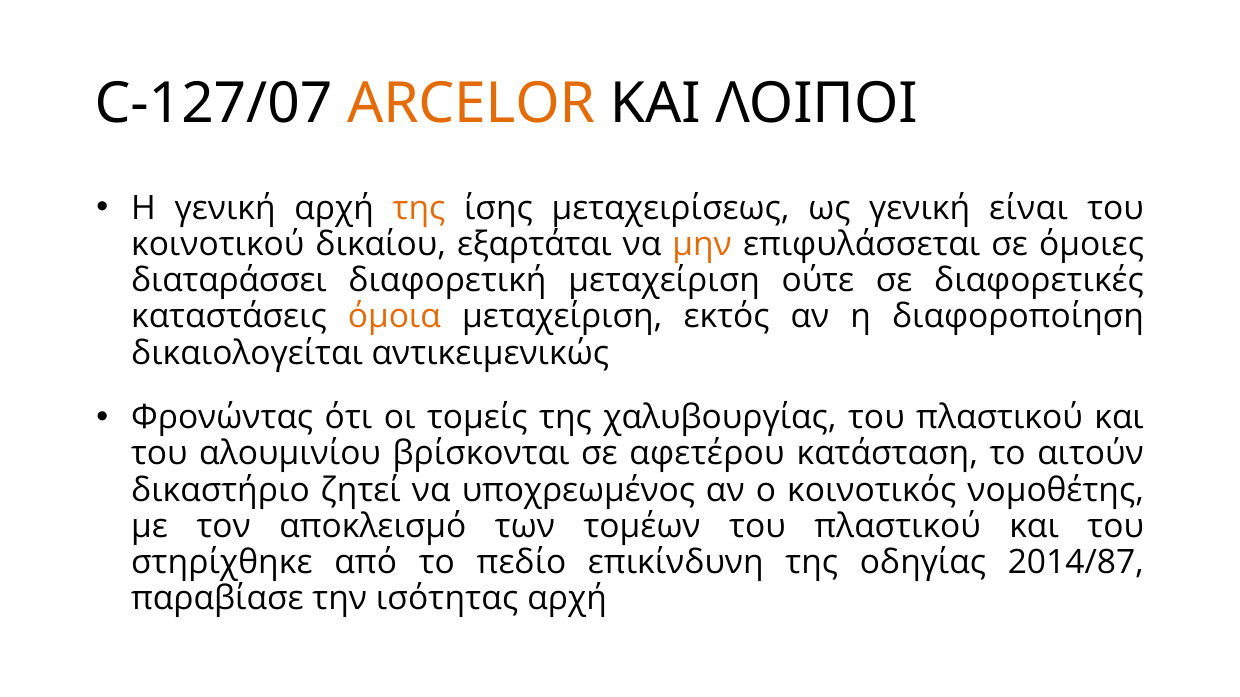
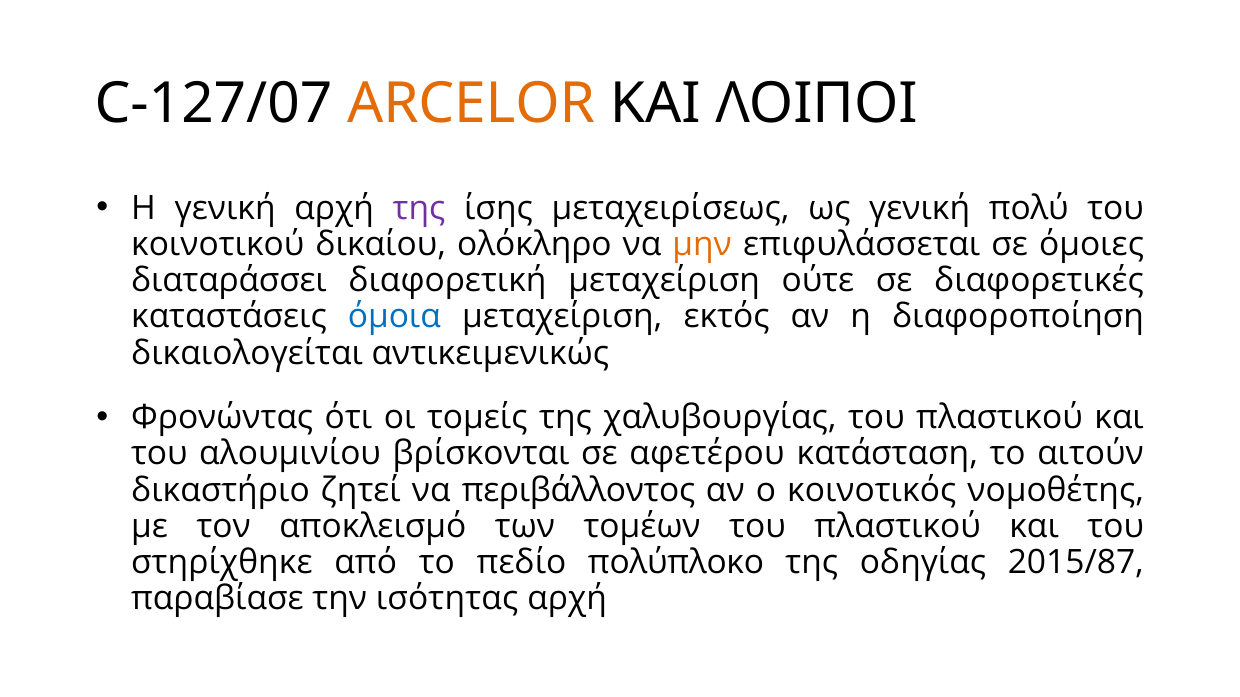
της colour: orange -> purple (419, 208)
είναι: είναι -> πολύ (1029, 208)
εξαρτάται: εξαρτάται -> ολόκληρο (534, 244)
όμοια colour: orange -> blue (394, 317)
υποχρεωμένος: υποχρεωμένος -> περιβάλλοντος (579, 490)
επικίνδυνη: επικίνδυνη -> πολύπλοκο (676, 563)
2014/87: 2014/87 -> 2015/87 (1076, 563)
